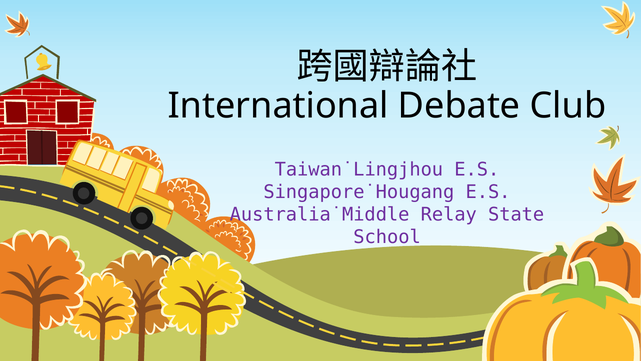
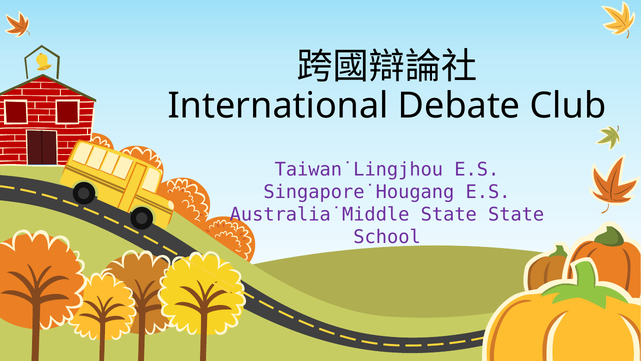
Australia˙Middle Relay: Relay -> State (449, 214)
